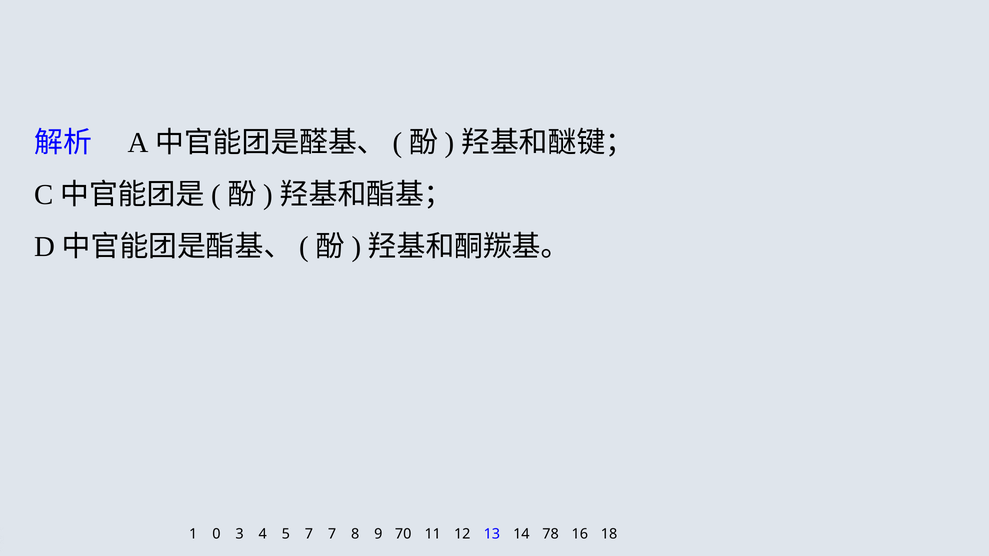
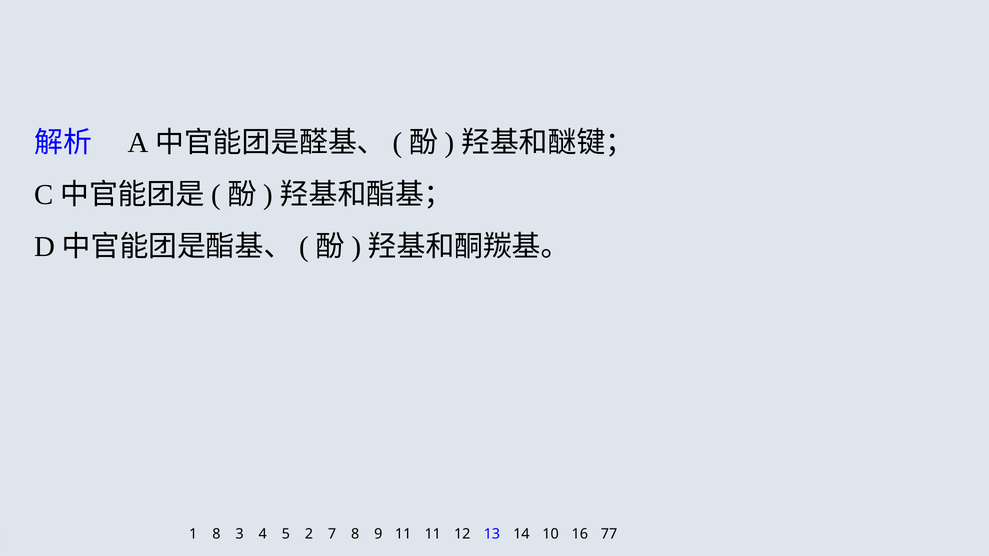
1 0: 0 -> 8 (216, 535)
5 7: 7 -> 2 (309, 535)
9 70: 70 -> 11 (403, 535)
78: 78 -> 10 (551, 535)
18: 18 -> 77 (609, 535)
